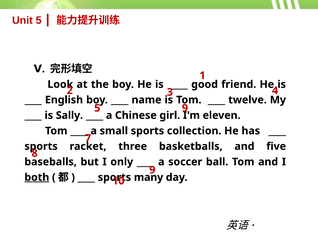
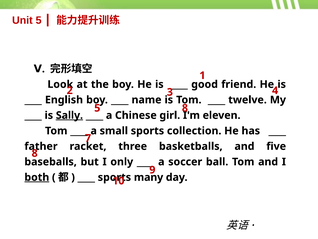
5 9: 9 -> 8 (185, 108)
Sally underline: none -> present (69, 115)
sports: sports -> father (41, 146)
